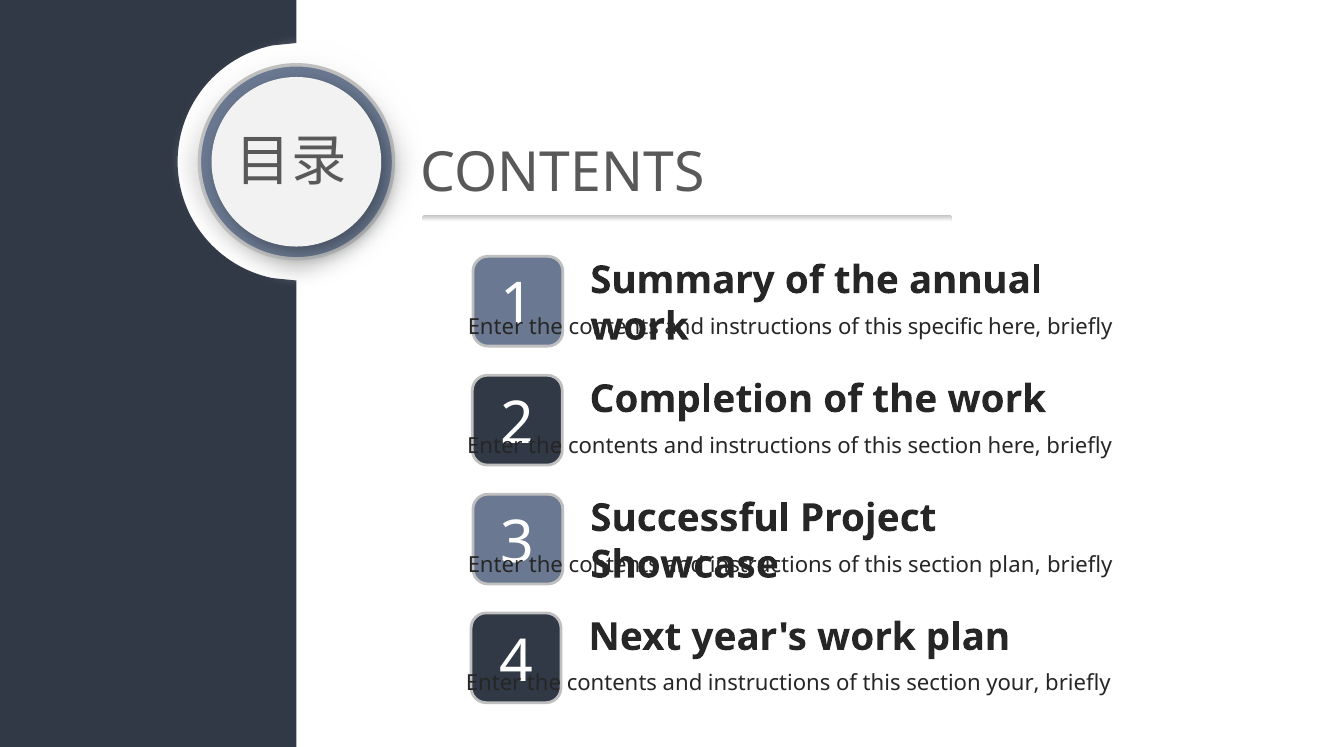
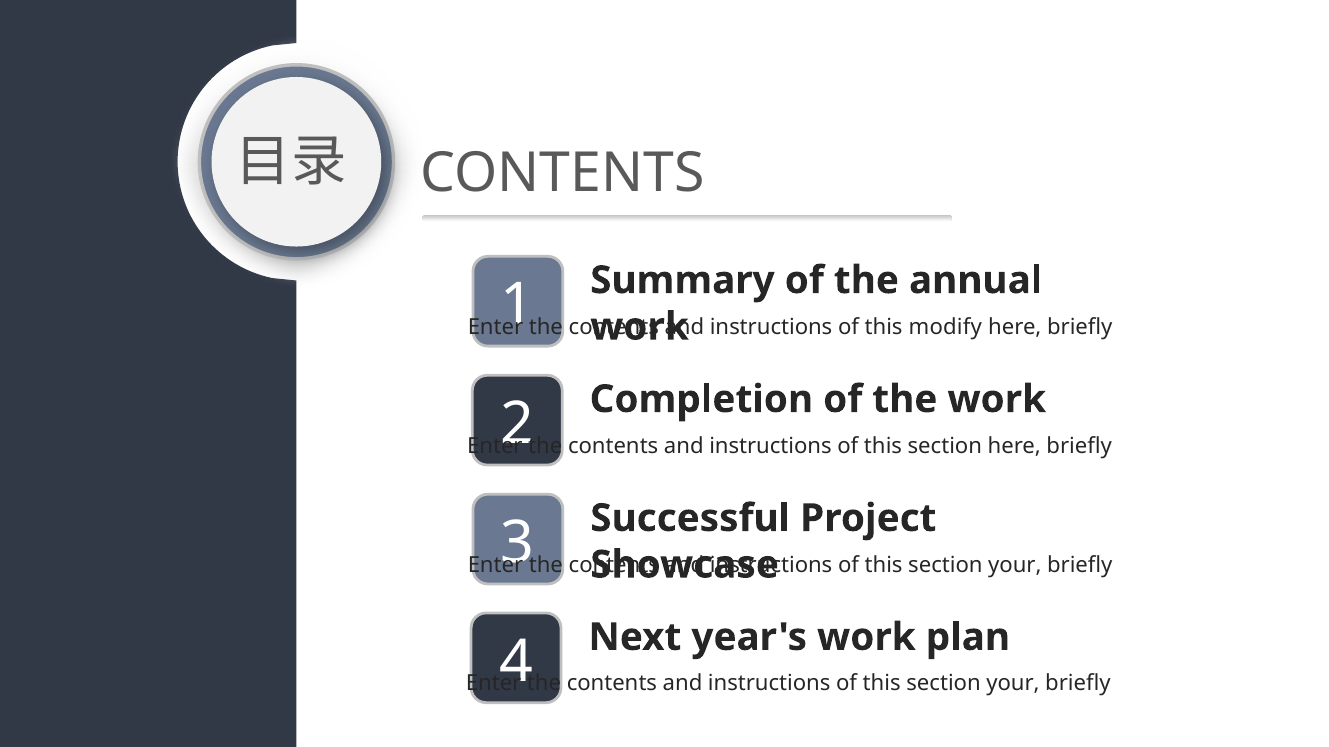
specific: specific -> modify (945, 327)
plan: plan -> your (1015, 565)
